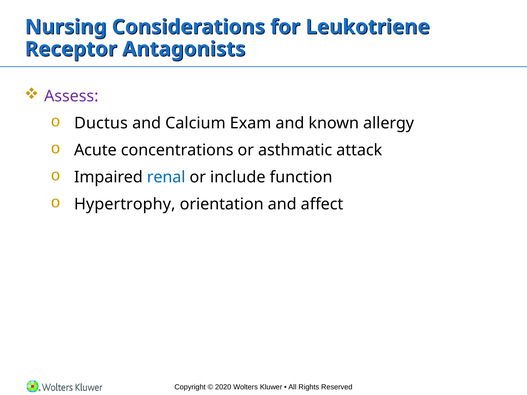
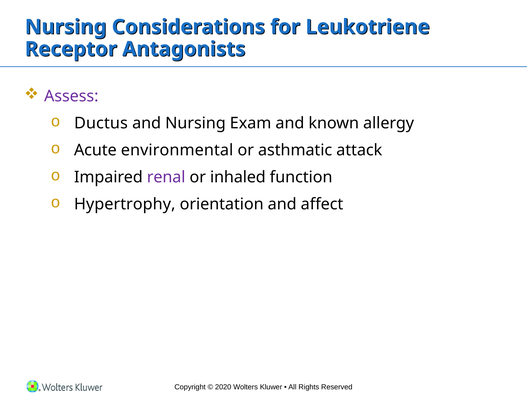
and Calcium: Calcium -> Nursing (195, 123)
concentrations: concentrations -> environmental (177, 150)
renal colour: blue -> purple (166, 177)
include: include -> inhaled (238, 177)
